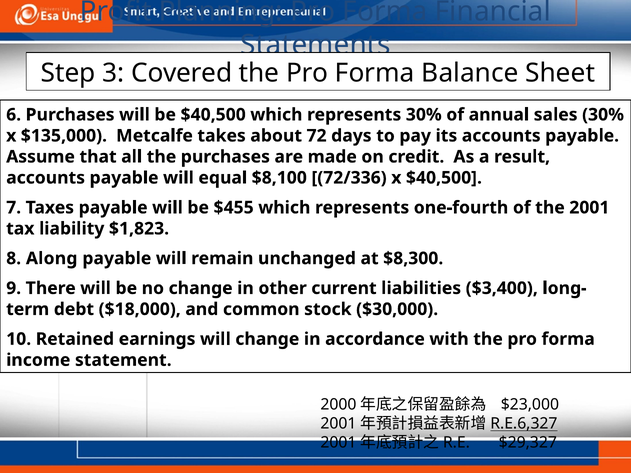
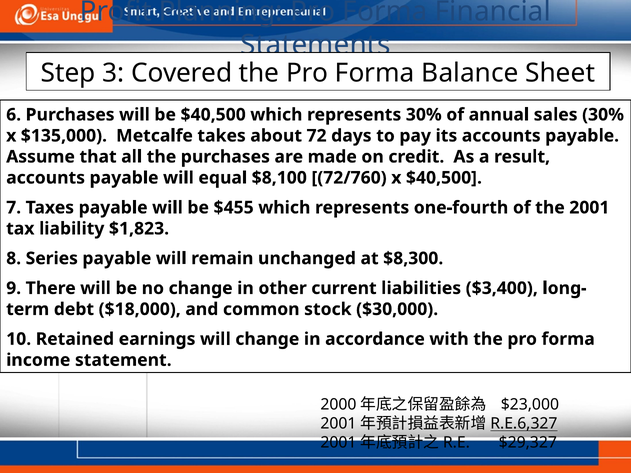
72/336: 72/336 -> 72/760 (349, 178)
Along: Along -> Series (52, 259)
